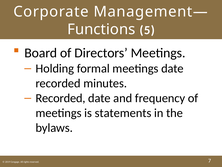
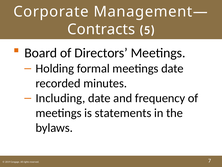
Functions: Functions -> Contracts (101, 29)
Recorded: Recorded -> Including (60, 98)
